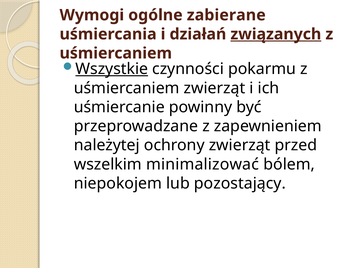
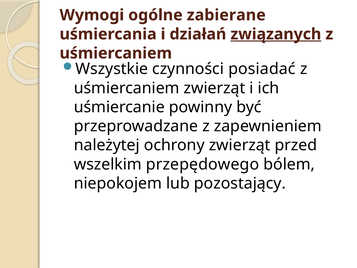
Wszystkie underline: present -> none (112, 69)
pokarmu: pokarmu -> posiadać (262, 69)
minimalizować: minimalizować -> przepędowego (203, 164)
